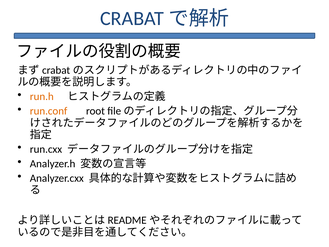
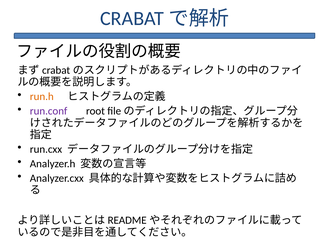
run.conf colour: orange -> purple (49, 111)
